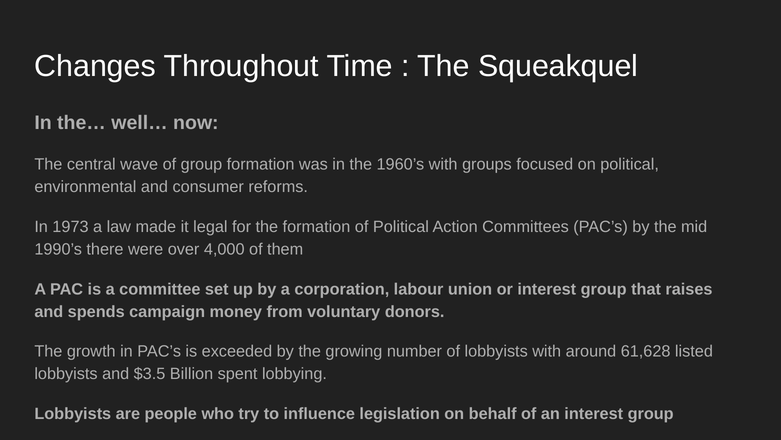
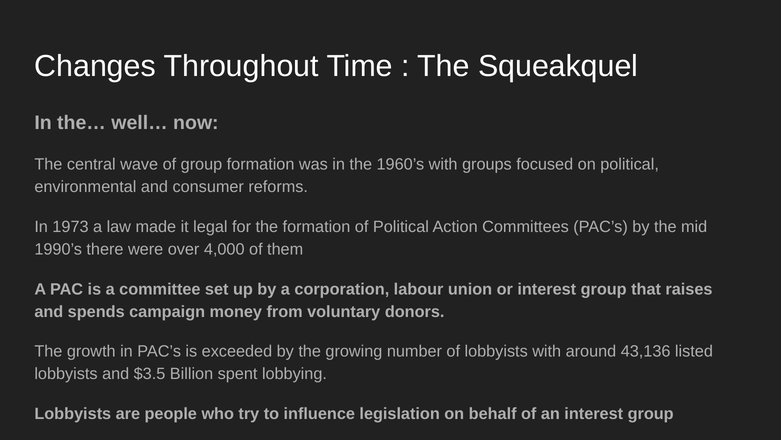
61,628: 61,628 -> 43,136 (646, 351)
